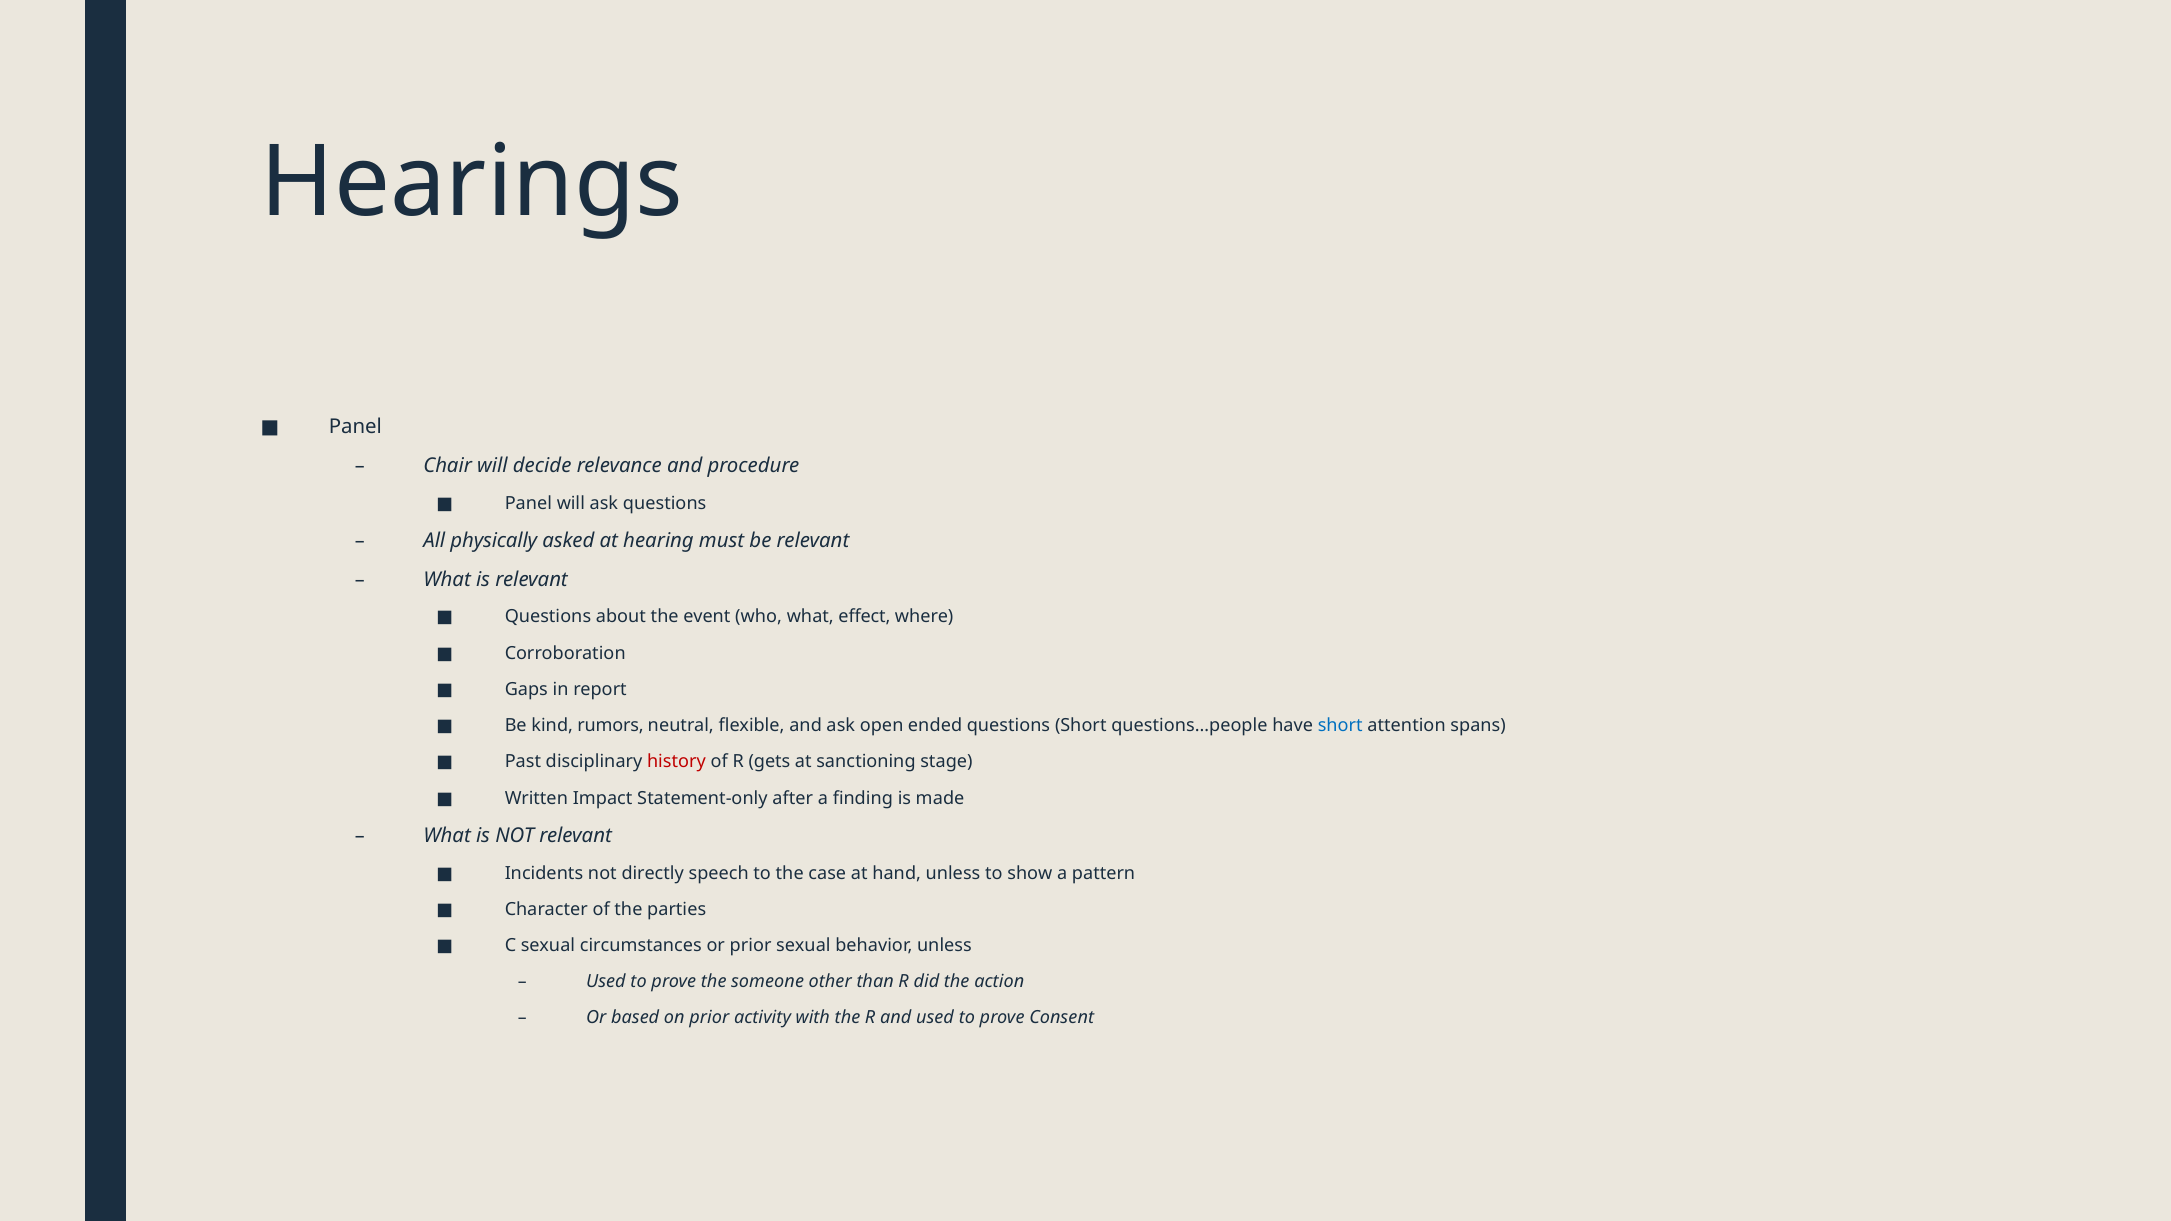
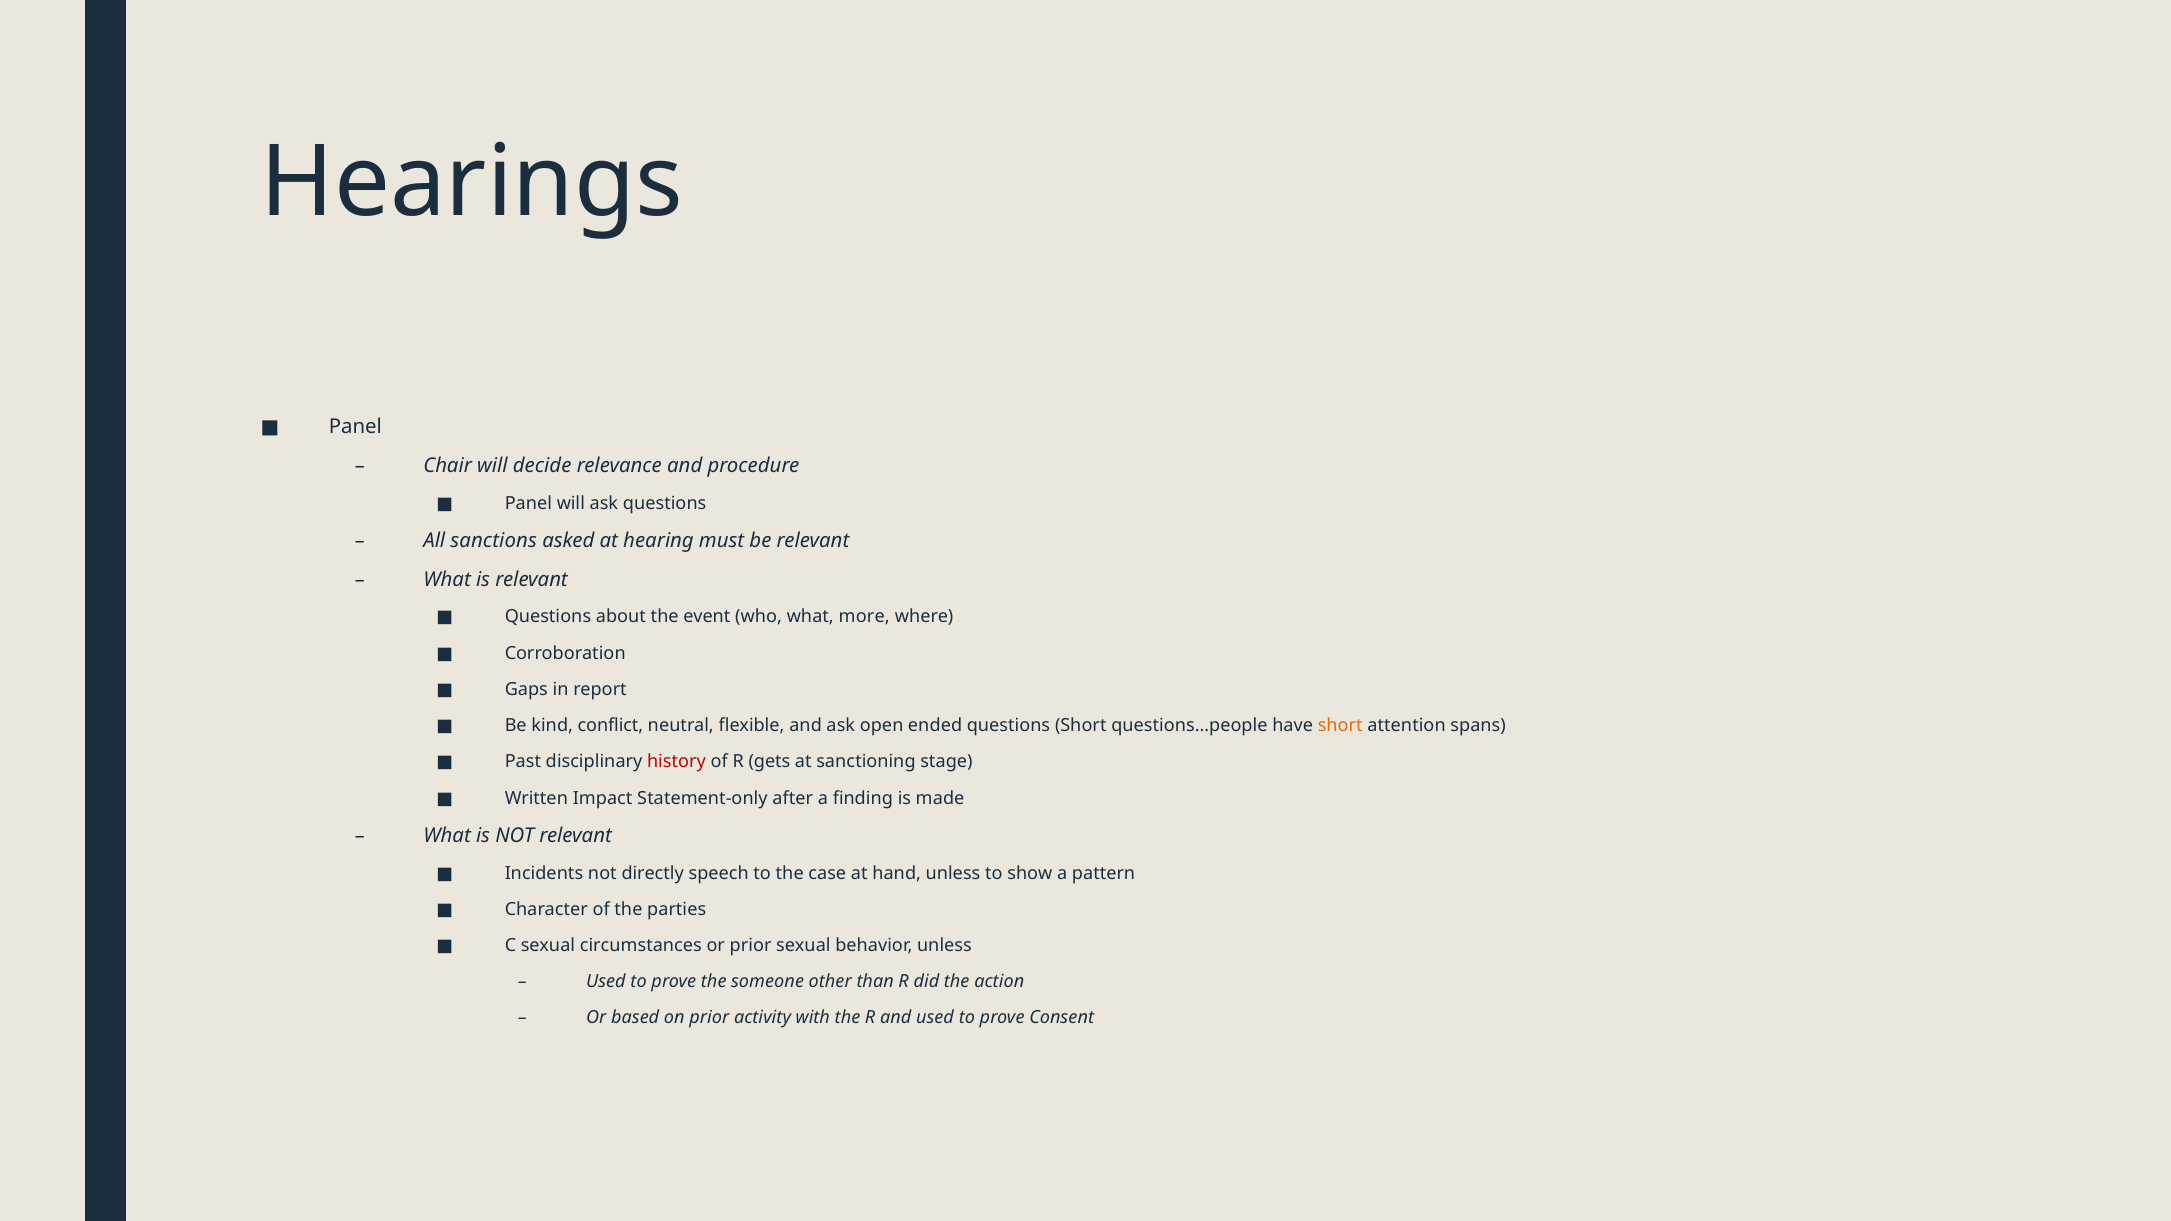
physically: physically -> sanctions (494, 541)
effect: effect -> more (864, 617)
rumors: rumors -> conflict (610, 726)
short colour: blue -> orange (1340, 726)
